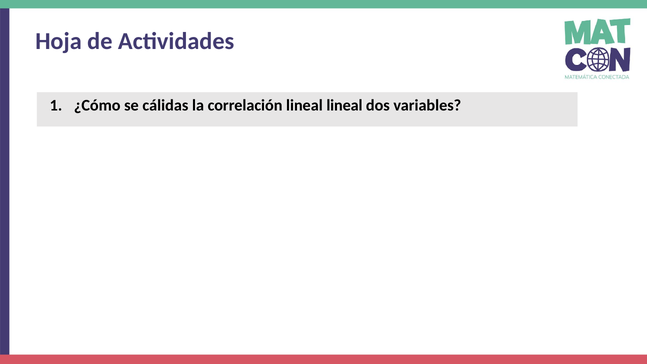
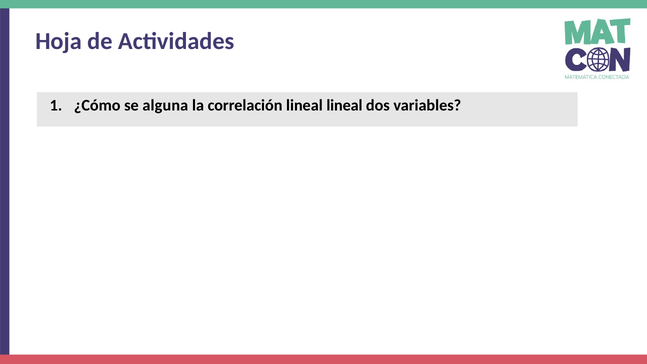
cálidas: cálidas -> alguna (165, 105)
